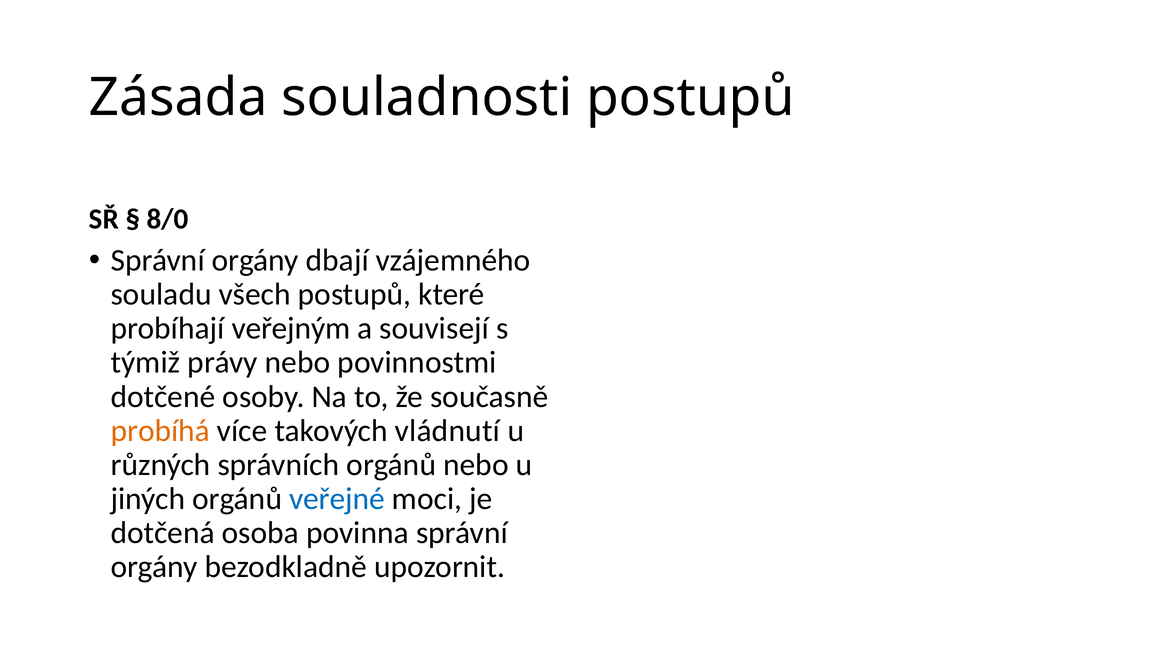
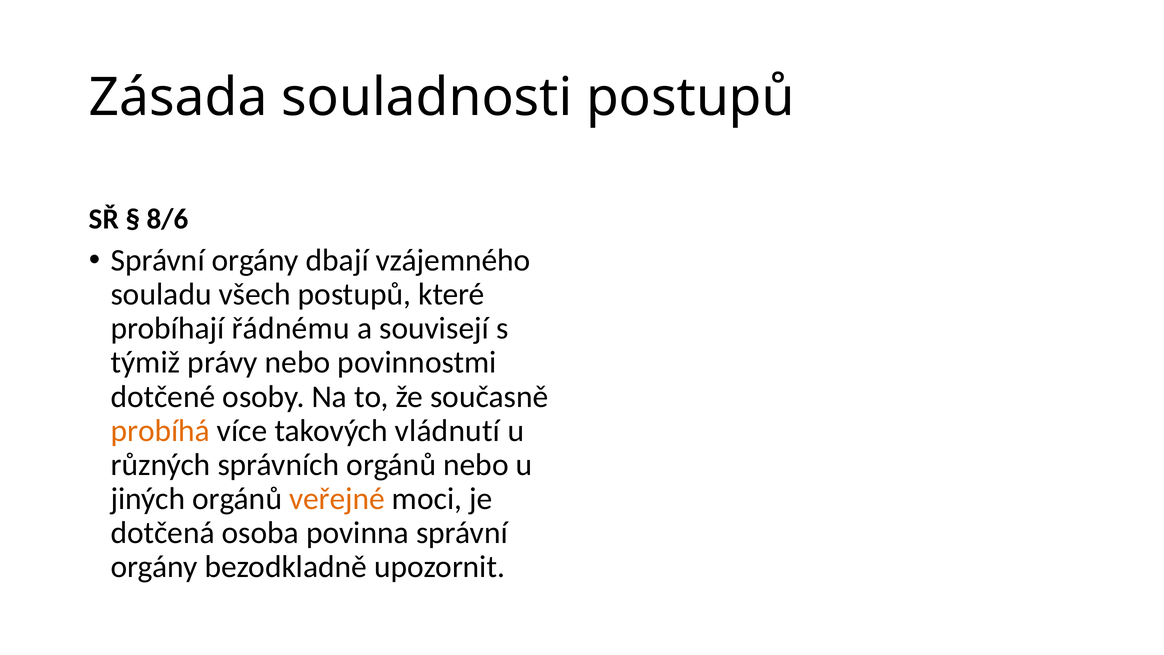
8/0: 8/0 -> 8/6 (168, 219)
veřejným: veřejným -> řádnému (291, 328)
veřejné colour: blue -> orange (337, 499)
